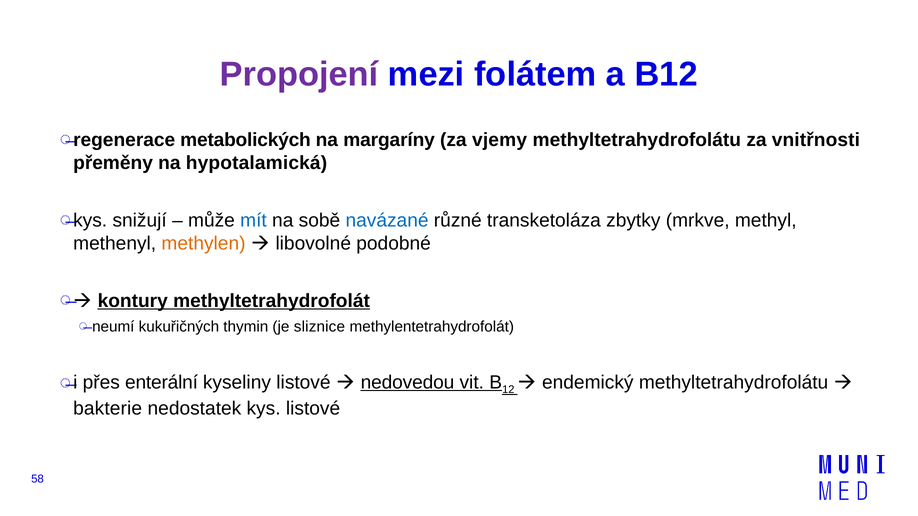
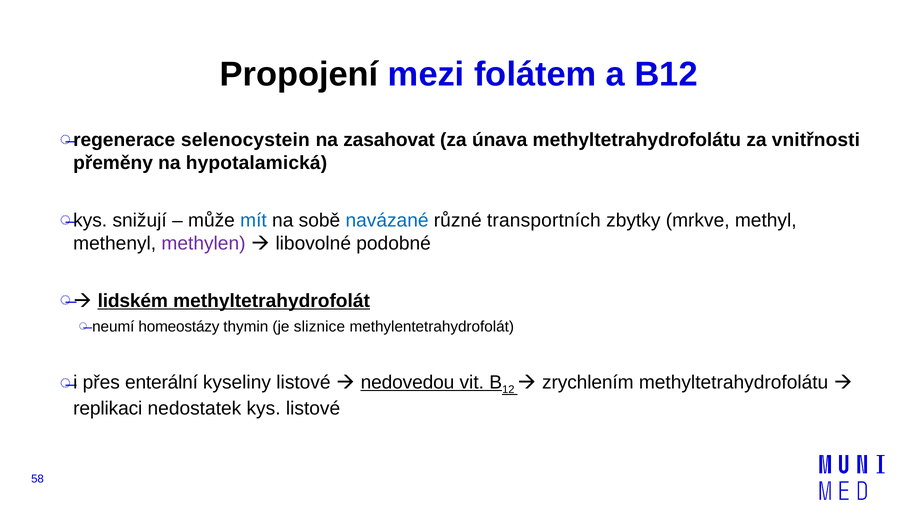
Propojení colour: purple -> black (299, 74)
metabolických: metabolických -> selenocystein (245, 140)
margaríny: margaríny -> zasahovat (389, 140)
vjemy: vjemy -> únava (500, 140)
transketoláza: transketoláza -> transportních (544, 221)
methylen colour: orange -> purple (204, 244)
kontury: kontury -> lidském (133, 301)
kukuřičných: kukuřičných -> homeostázy (179, 327)
endemický: endemický -> zrychlením (588, 382)
bakterie: bakterie -> replikaci (108, 409)
